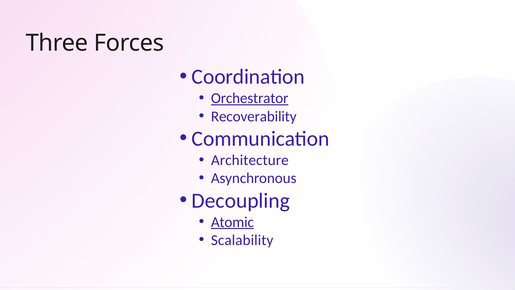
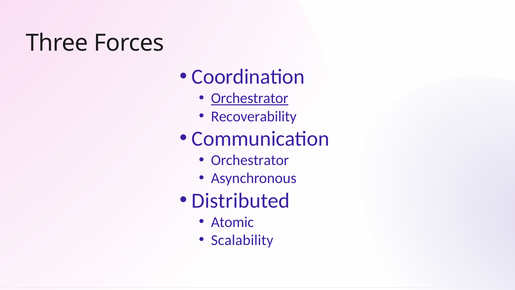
Architecture: Architecture -> Orchestrator (250, 160)
Decoupling: Decoupling -> Distributed (241, 200)
Atomic underline: present -> none (232, 222)
